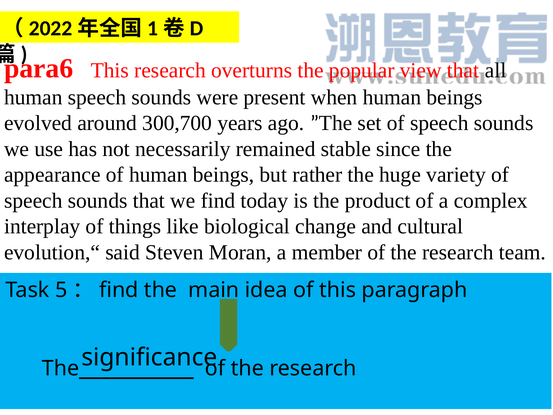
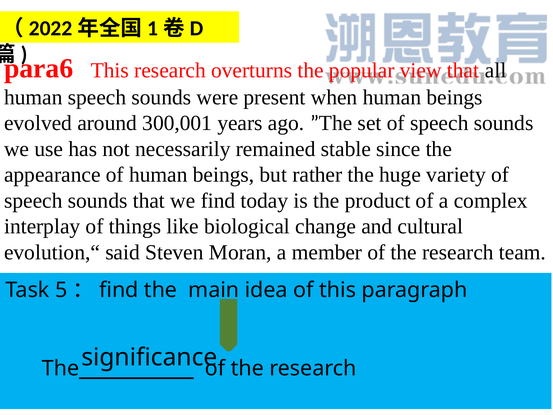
300,700: 300,700 -> 300,001 (177, 123)
